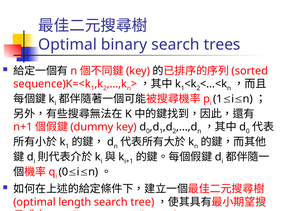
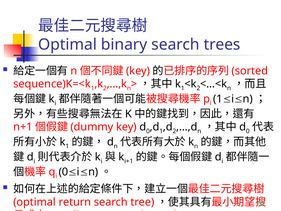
length: length -> return (75, 202)
